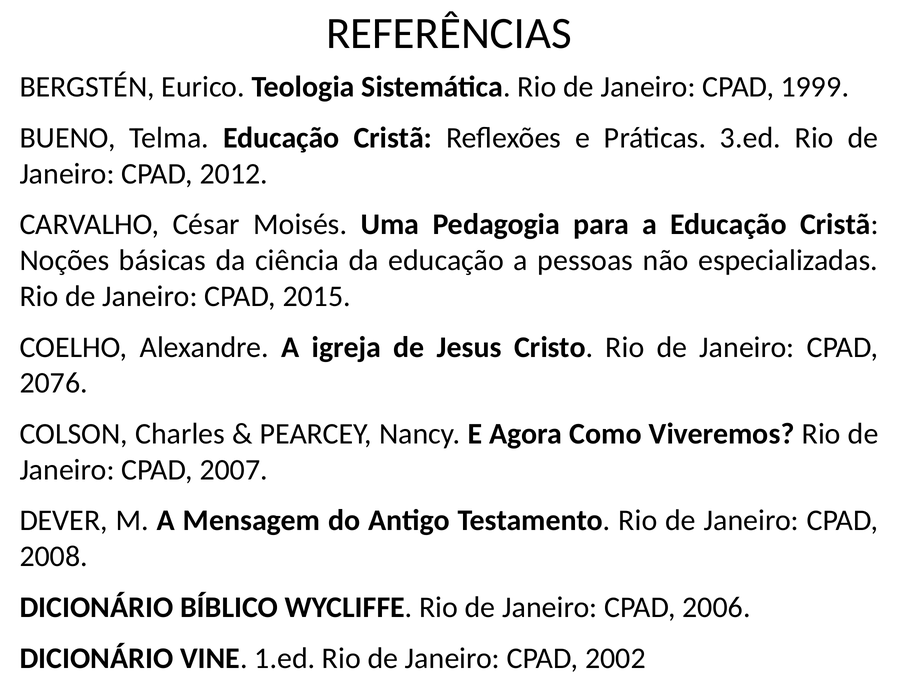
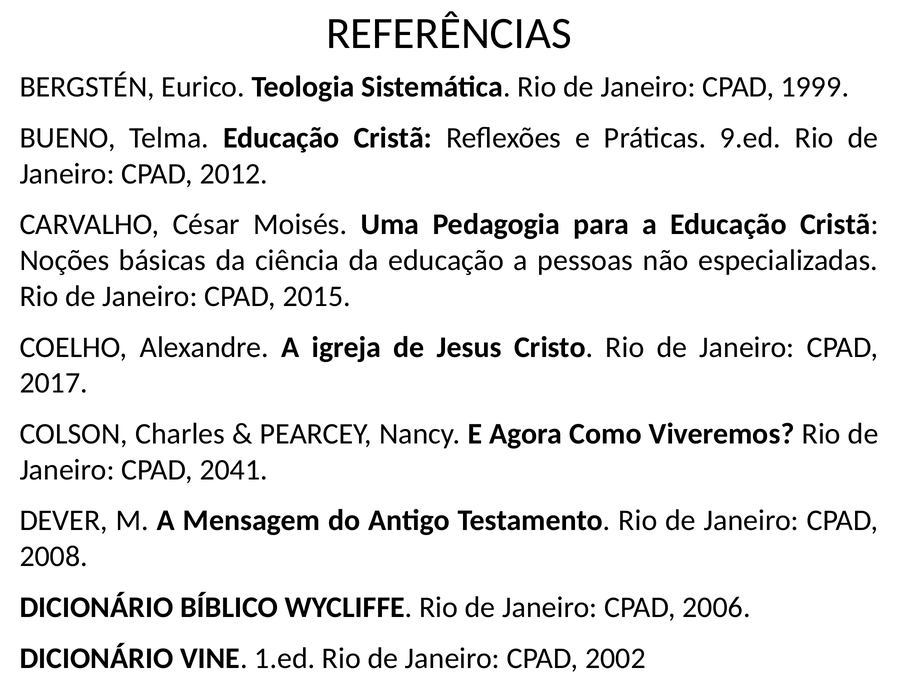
3.ed: 3.ed -> 9.ed (750, 138)
2076: 2076 -> 2017 (54, 383)
2007: 2007 -> 2041 (234, 470)
